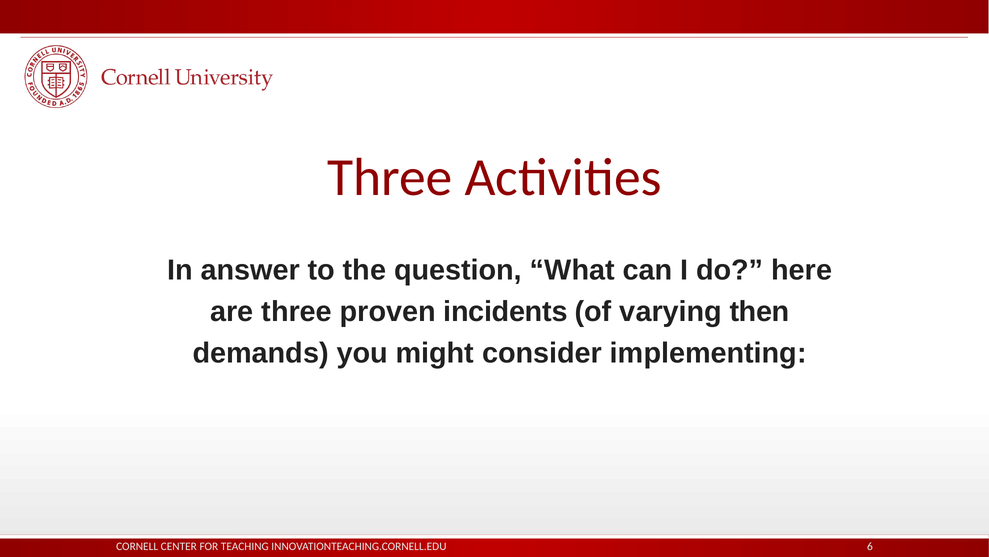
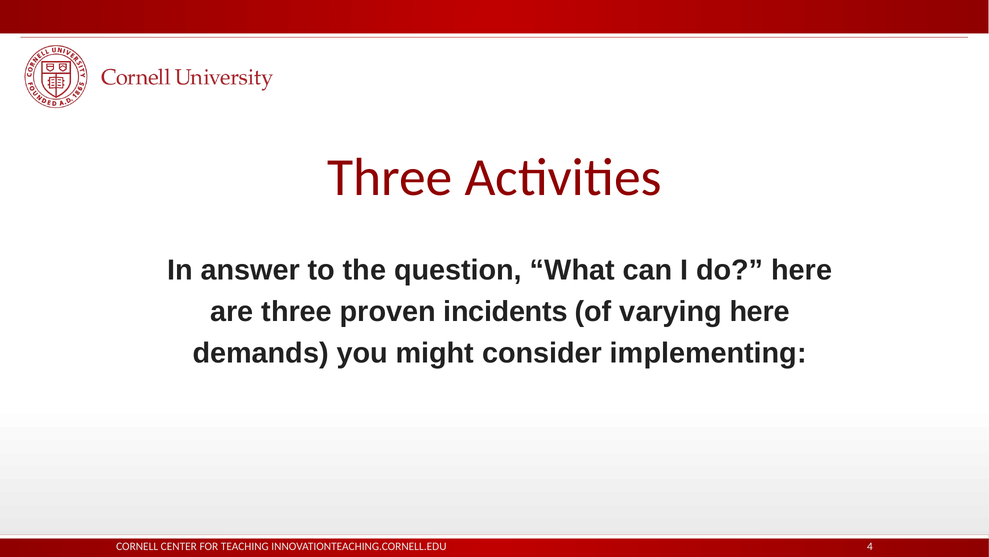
varying then: then -> here (760, 311)
6: 6 -> 4 (870, 546)
